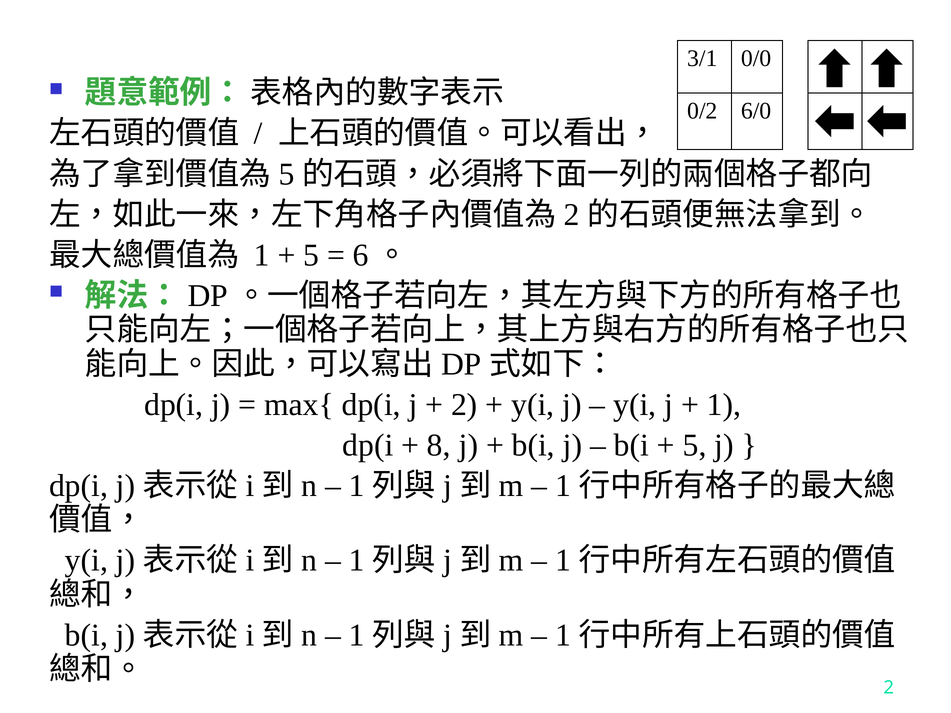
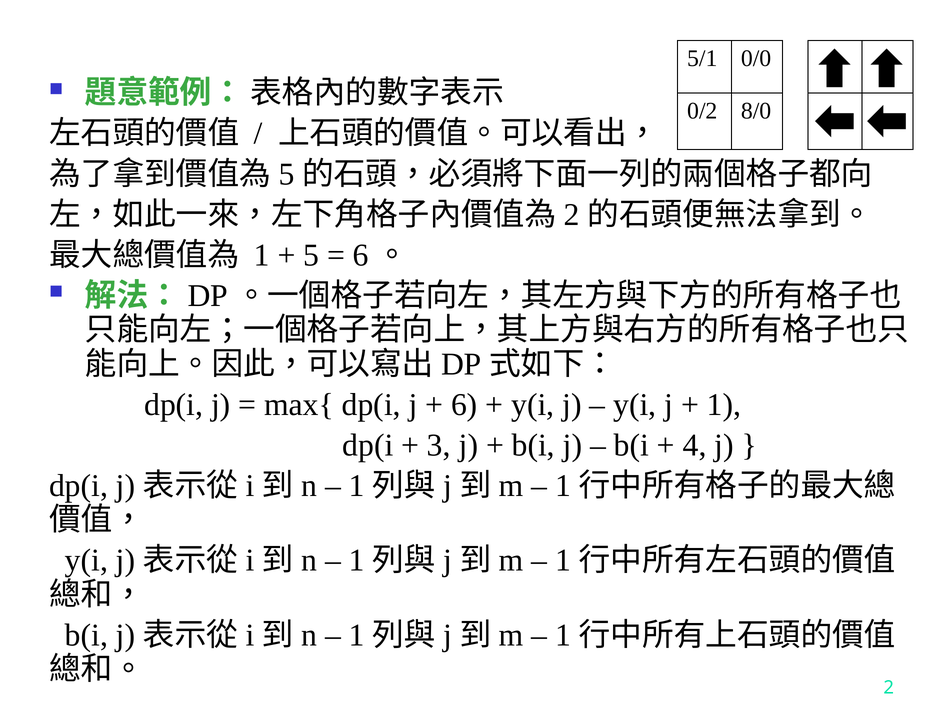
3/1: 3/1 -> 5/1 (702, 59)
6/0: 6/0 -> 8/0 (756, 111)
2: 2 -> 6 (464, 405)
8: 8 -> 3 (439, 445)
5: 5 -> 4 (695, 445)
